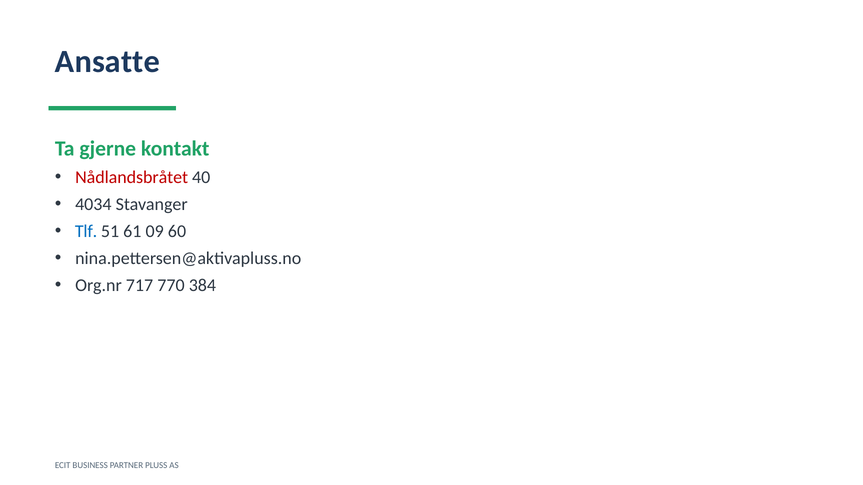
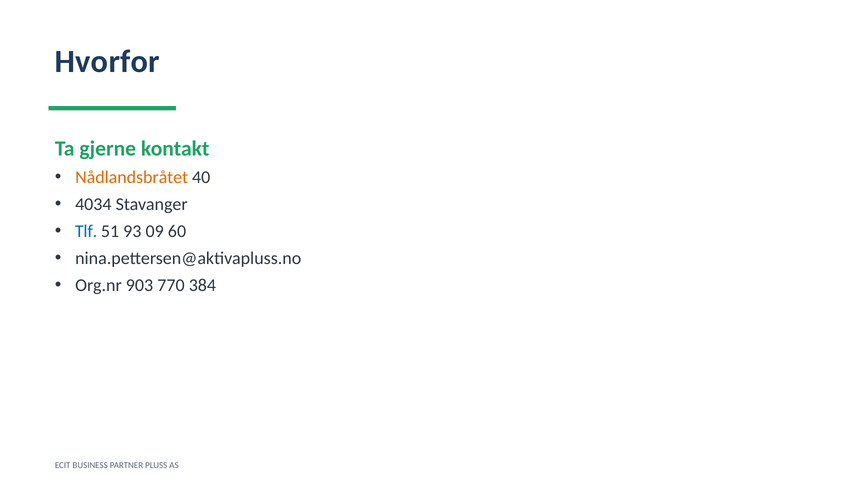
Ansatte: Ansatte -> Hvorfor (107, 62)
Nådlandsbråtet colour: red -> orange (132, 177)
61: 61 -> 93 (132, 231)
717: 717 -> 903 (140, 285)
